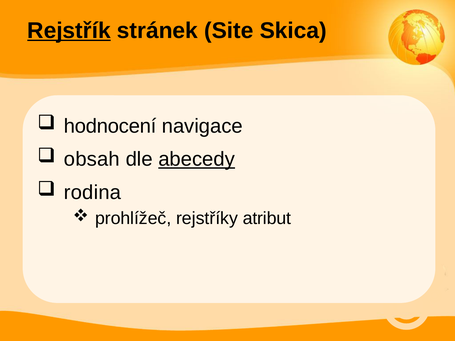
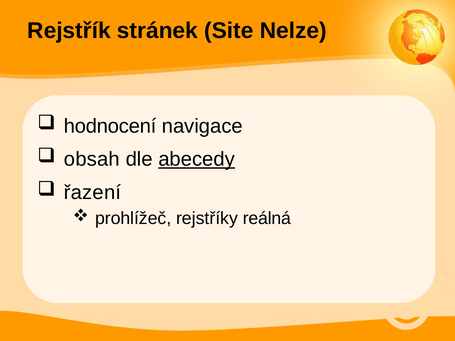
Rejstřík underline: present -> none (69, 31)
Skica: Skica -> Nelze (293, 31)
rodina: rodina -> řazení (93, 193)
atribut: atribut -> reálná (267, 219)
